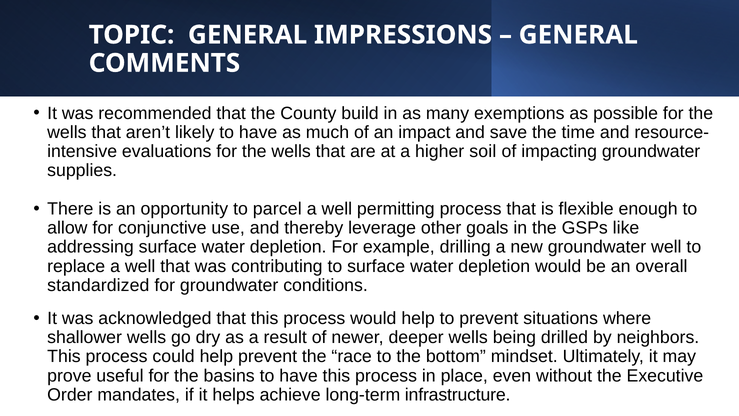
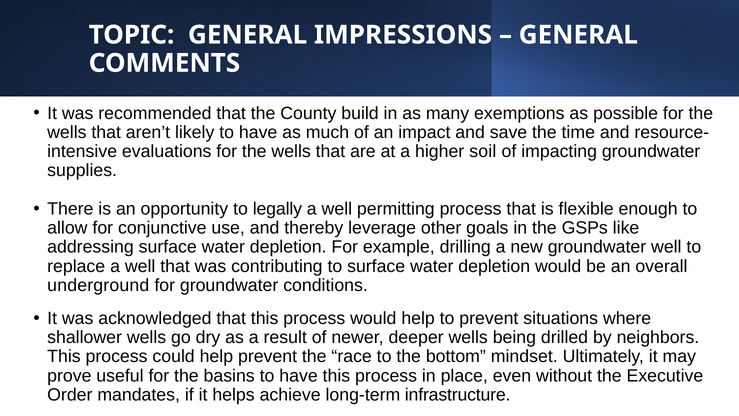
parcel: parcel -> legally (277, 209)
standardized: standardized -> underground (98, 285)
